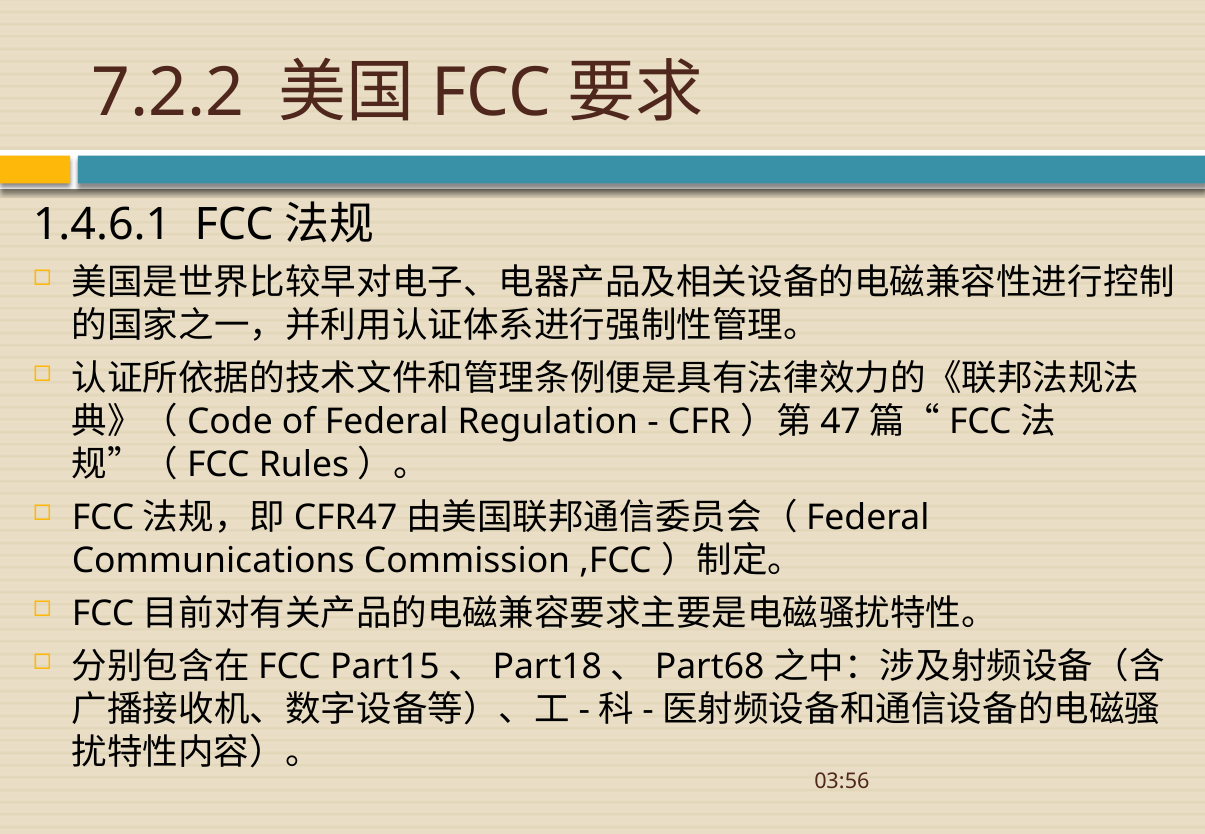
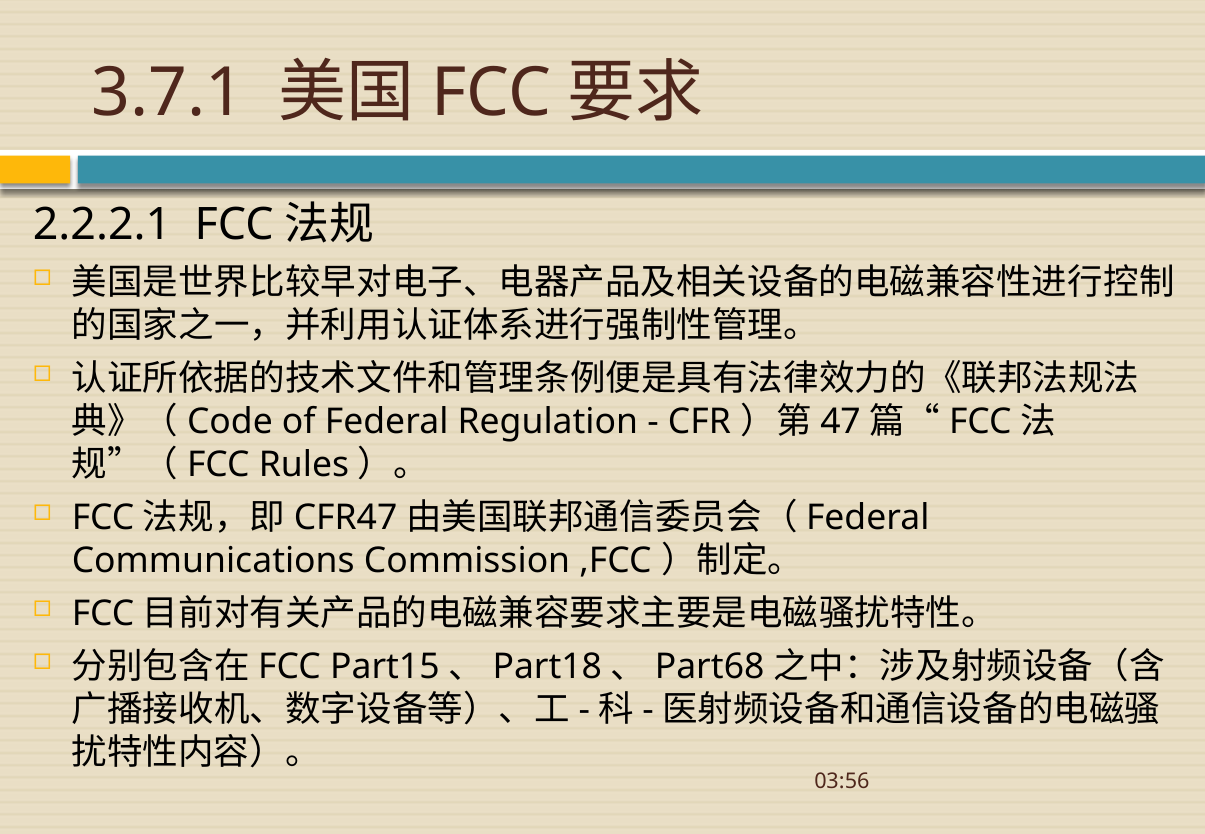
7.2.2: 7.2.2 -> 3.7.1 (168, 93)
1.4.6.1: 1.4.6.1 -> 2.2.2.1 (102, 225)
